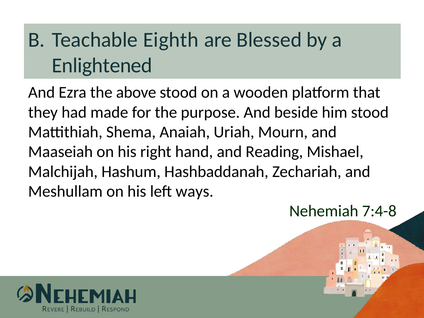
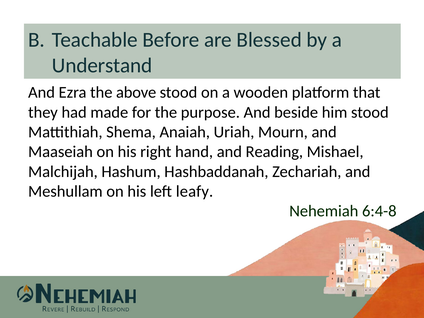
Eighth: Eighth -> Before (171, 40)
Enlightened: Enlightened -> Understand (102, 65)
ways: ways -> leafy (195, 191)
7:4-8: 7:4-8 -> 6:4-8 (379, 211)
